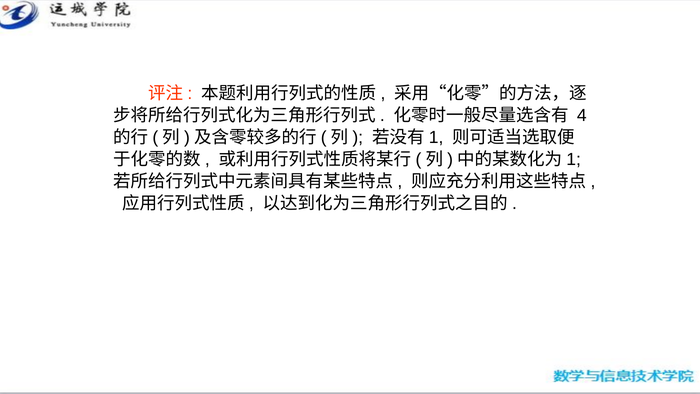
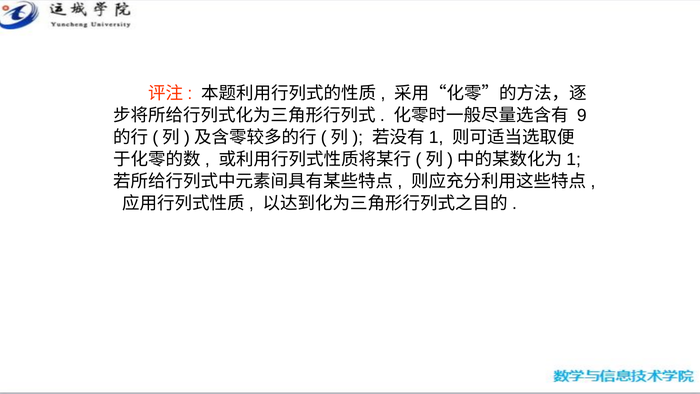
4: 4 -> 9 (582, 115)
